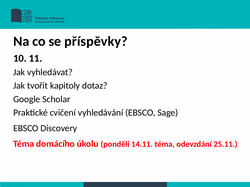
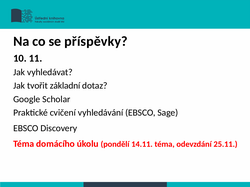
kapitoly: kapitoly -> základní (65, 86)
